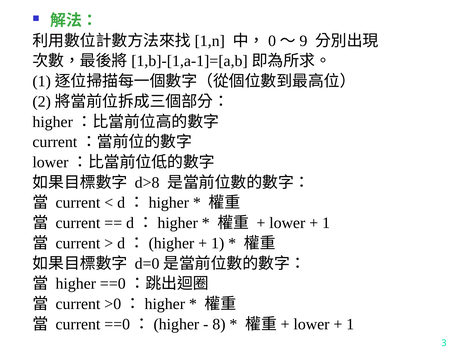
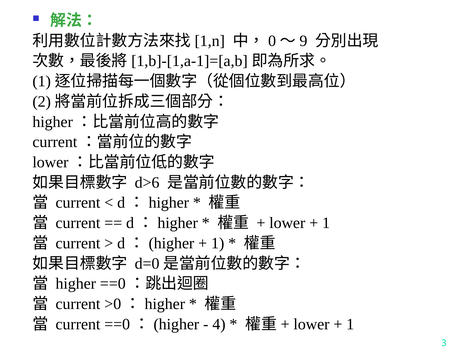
d>8: d>8 -> d>6 (147, 183)
8: 8 -> 4 (219, 324)
